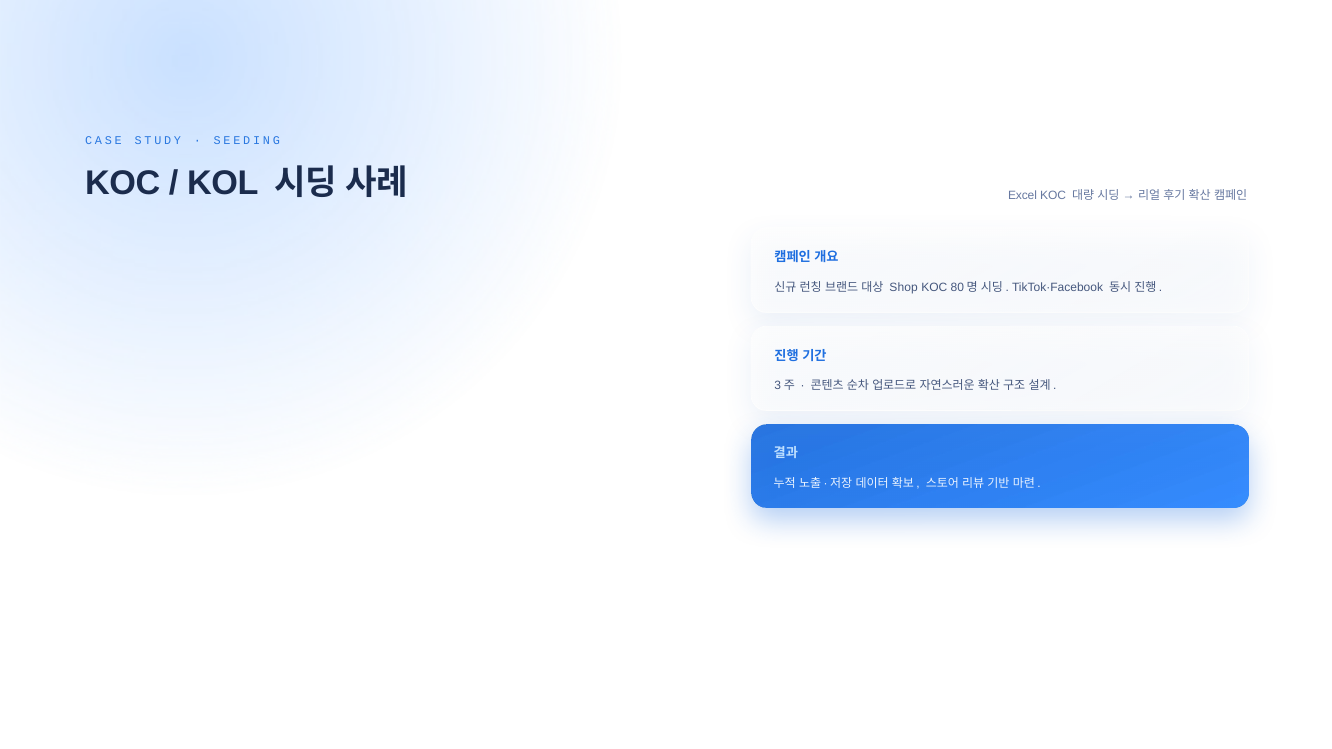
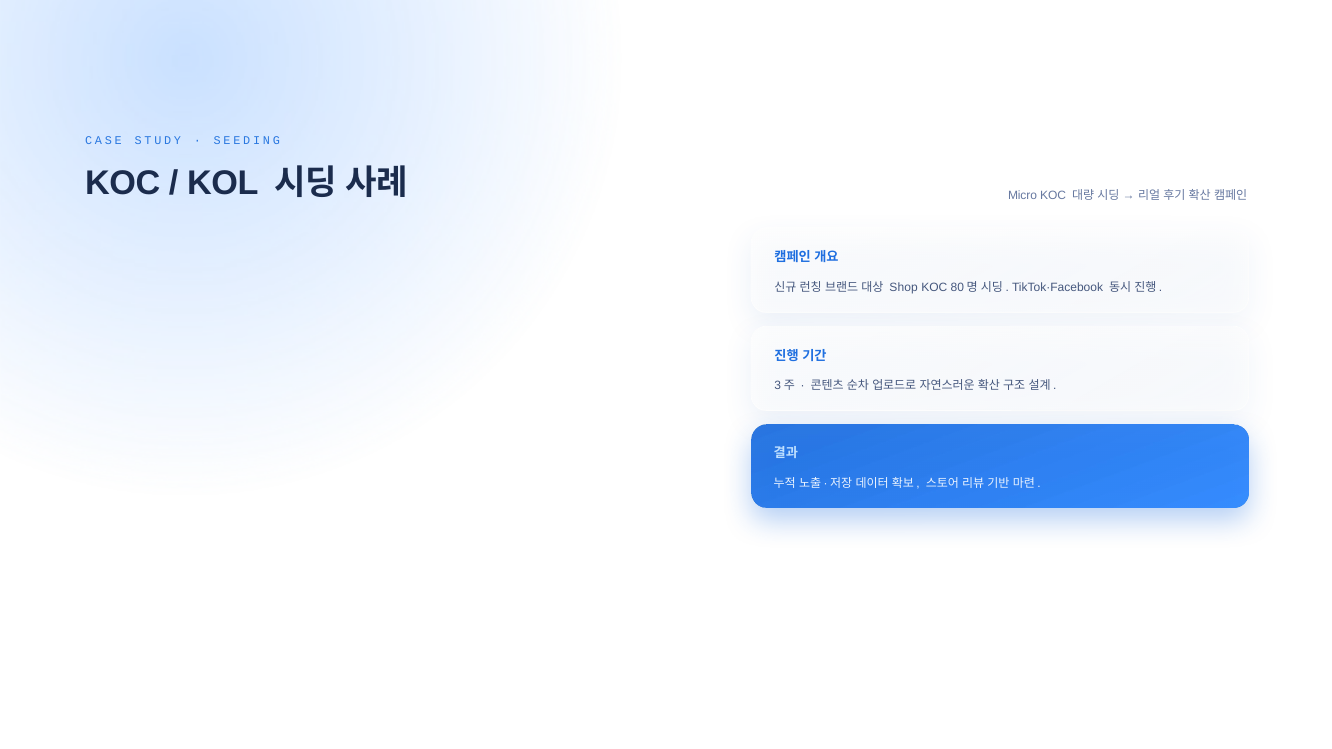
Excel: Excel -> Micro (1022, 196)
